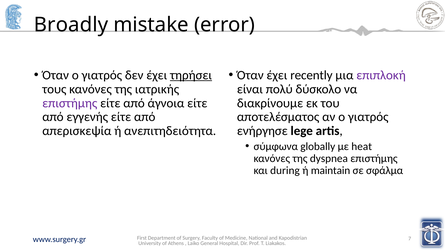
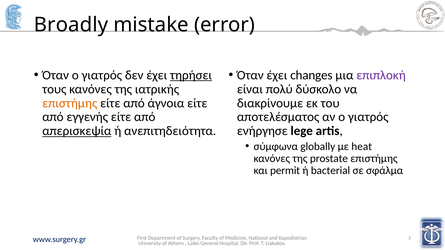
recently: recently -> changes (311, 75)
επιστήμης colour: purple -> orange (70, 103)
απερισκεψία underline: none -> present (77, 131)
dyspnea: dyspnea -> prostate (329, 159)
during: during -> permit (285, 171)
maintain: maintain -> bacterial (330, 171)
